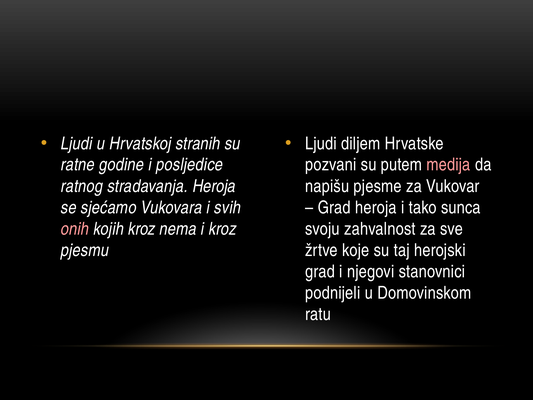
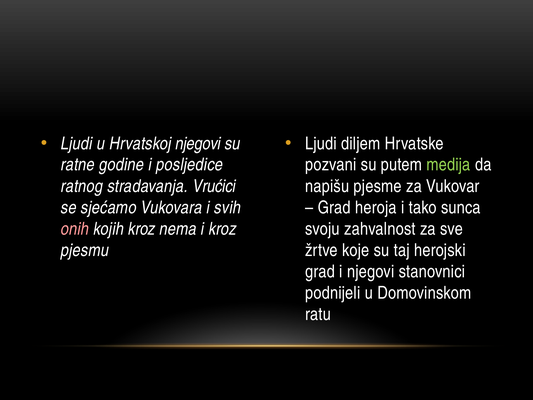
Hrvatskoj stranih: stranih -> njegovi (198, 143)
medija colour: pink -> light green (449, 165)
stradavanja Heroja: Heroja -> Vrućici (214, 186)
